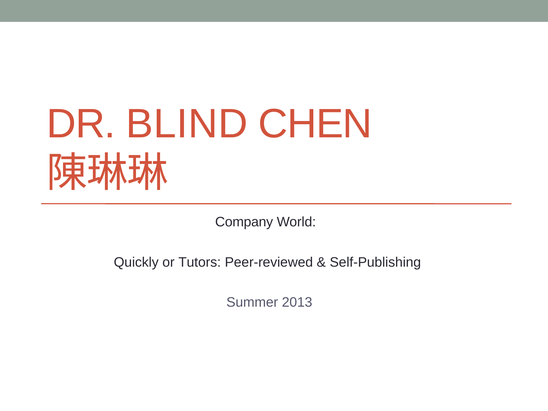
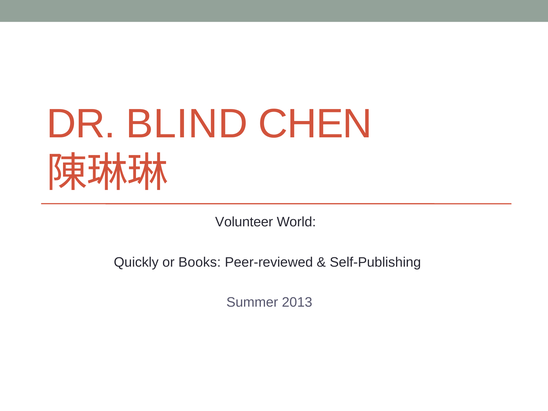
Company: Company -> Volunteer (244, 222)
Tutors: Tutors -> Books (200, 262)
